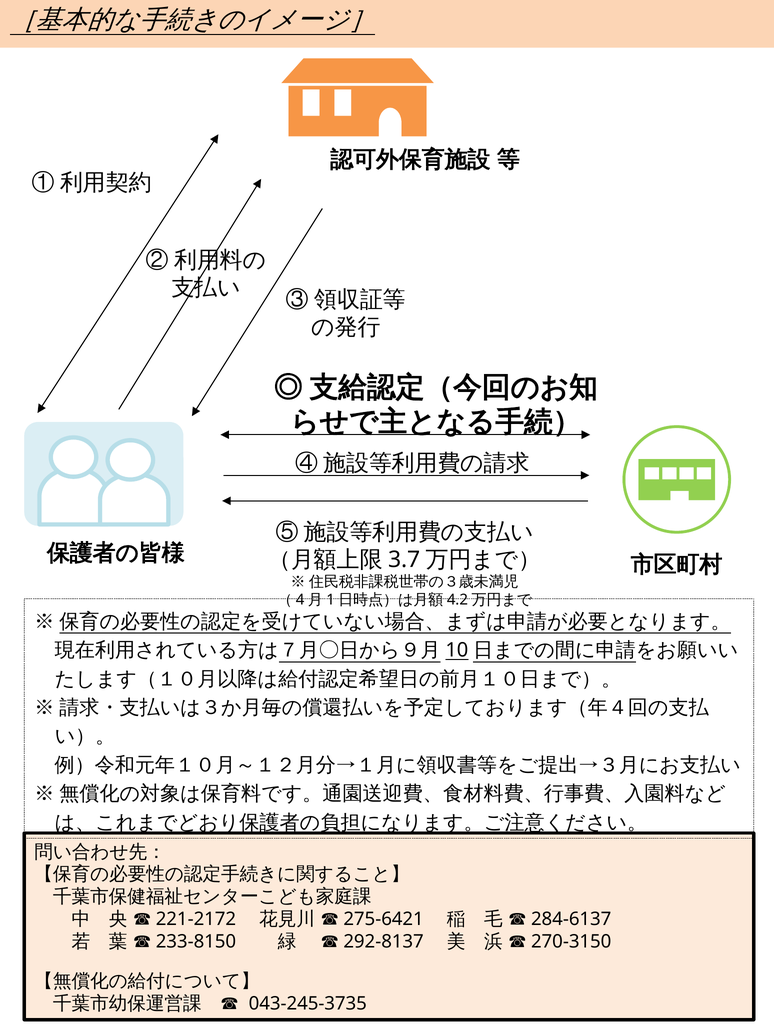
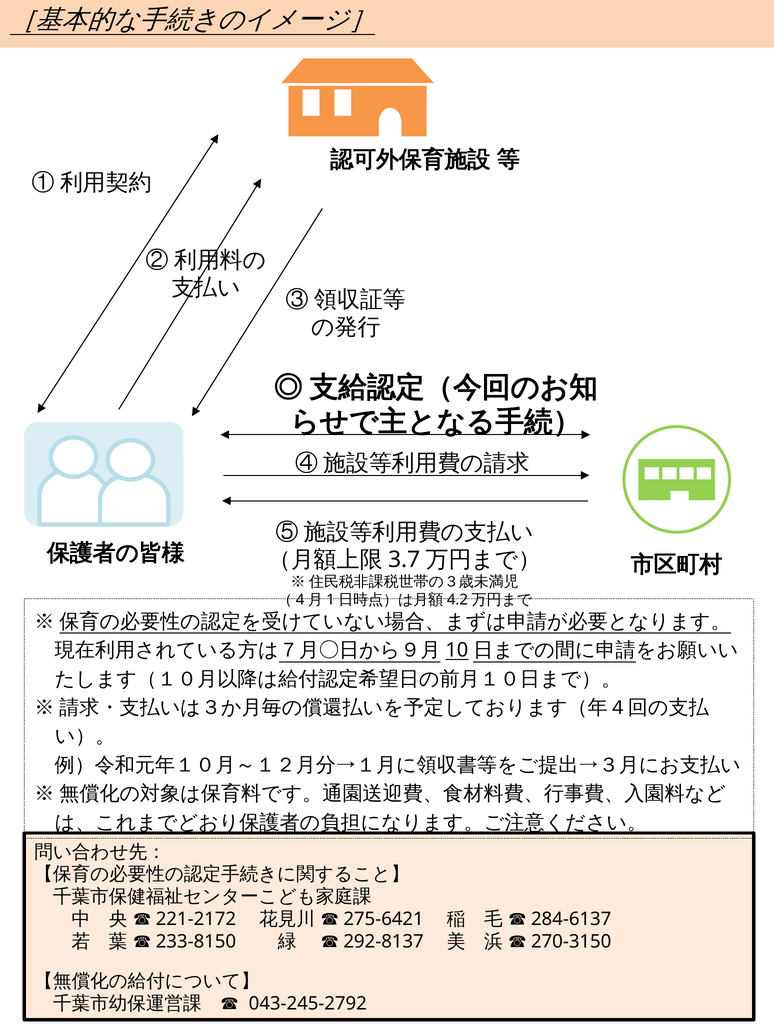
043‐245‐3735: 043‐245‐3735 -> 043‐245‐2792 (308, 1003)
